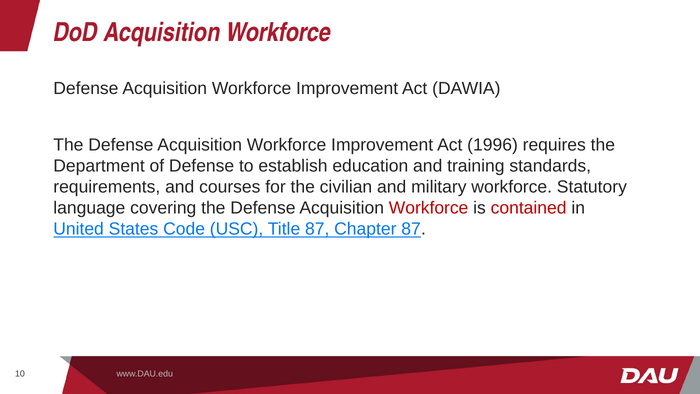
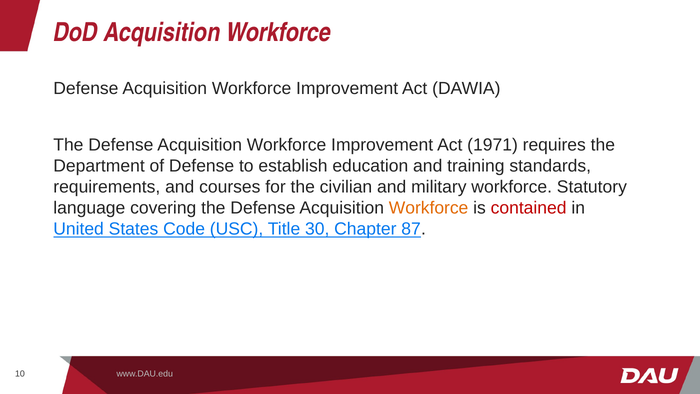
1996: 1996 -> 1971 (493, 145)
Workforce colour: red -> orange (429, 208)
Title 87: 87 -> 30 (317, 229)
